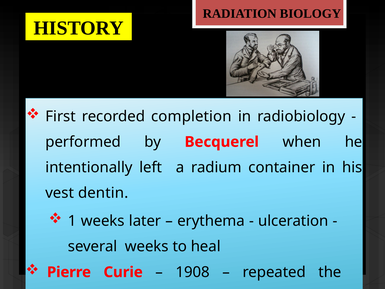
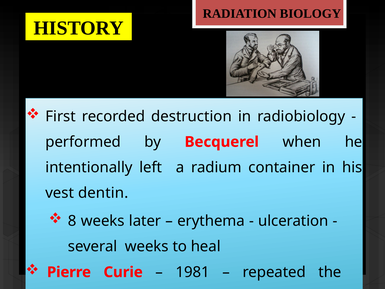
completion: completion -> destruction (191, 116)
1: 1 -> 8 (72, 221)
1908: 1908 -> 1981 (193, 272)
